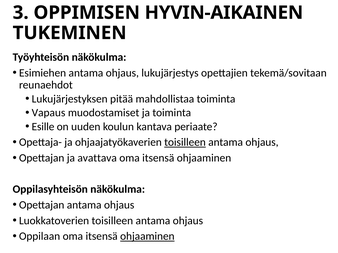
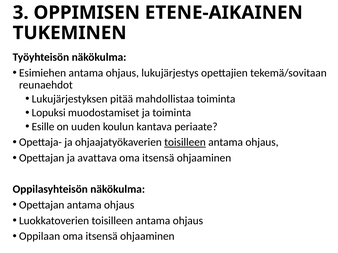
HYVIN-AIKAINEN: HYVIN-AIKAINEN -> ETENE-AIKAINEN (224, 13)
Vapaus: Vapaus -> Lopuksi (49, 113)
ohjaaminen underline: present -> none (147, 237)
